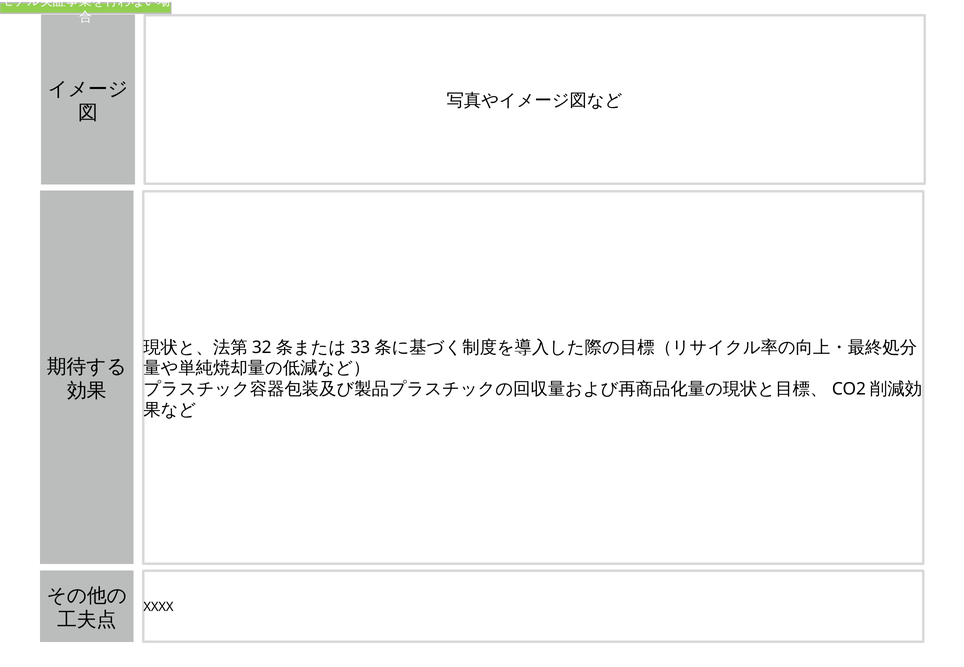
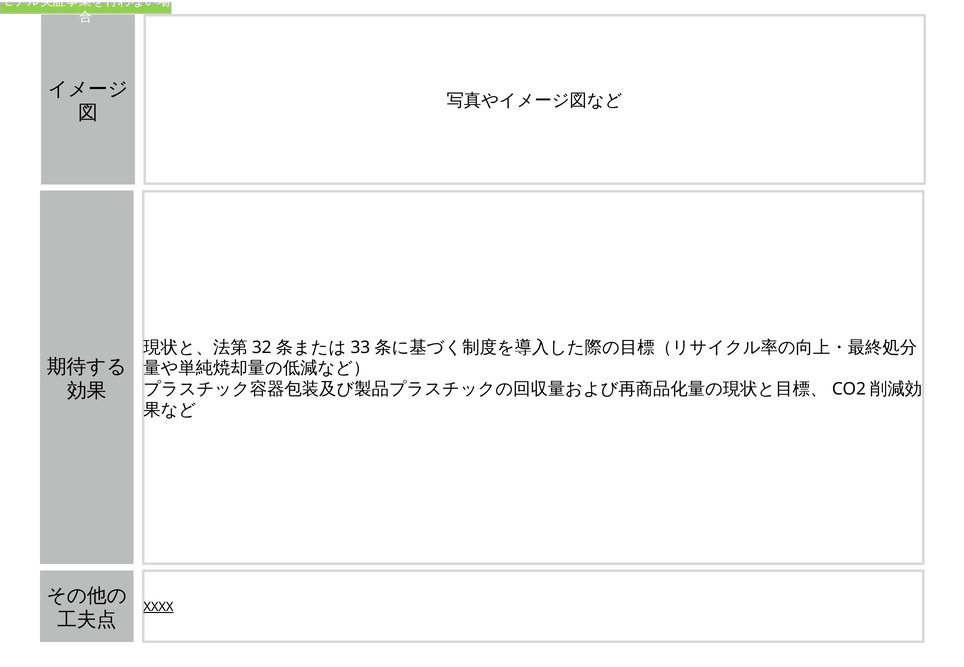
XXXX underline: none -> present (159, 607)
